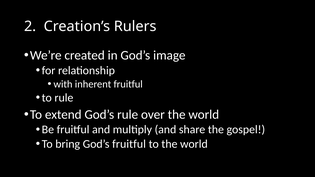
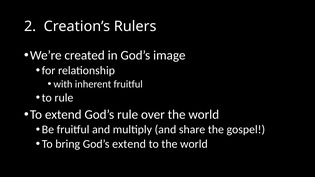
God’s fruitful: fruitful -> extend (129, 144)
